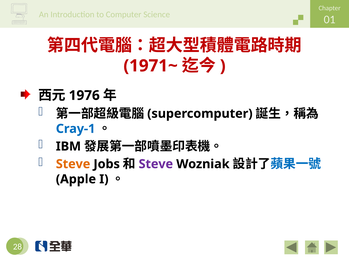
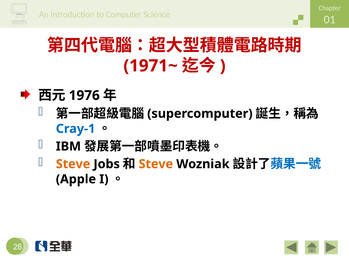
Steve colour: purple -> orange (156, 164)
